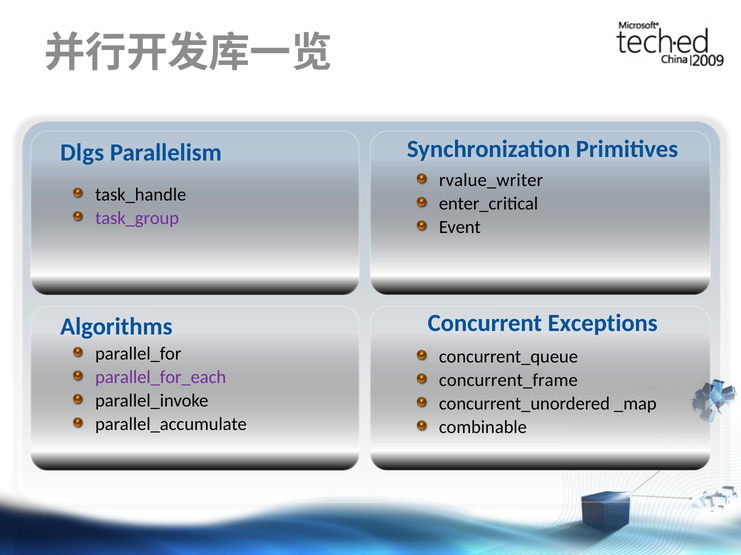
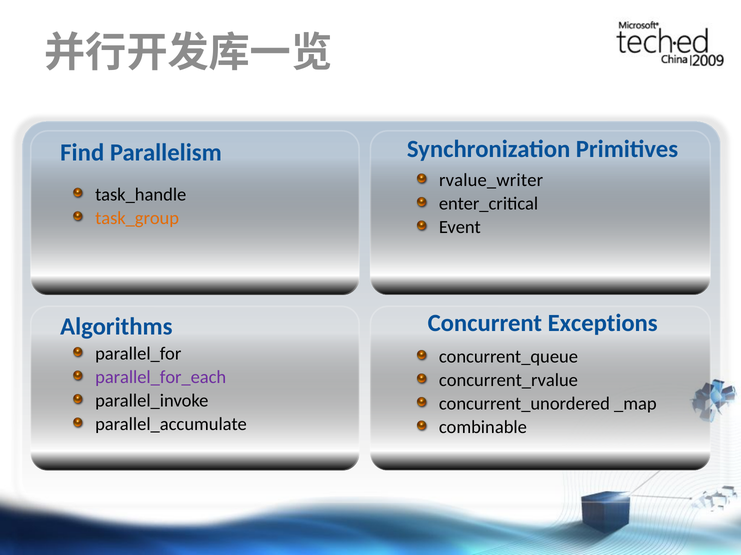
Dlgs: Dlgs -> Find (82, 153)
task_group colour: purple -> orange (137, 218)
concurrent_frame: concurrent_frame -> concurrent_rvalue (508, 381)
